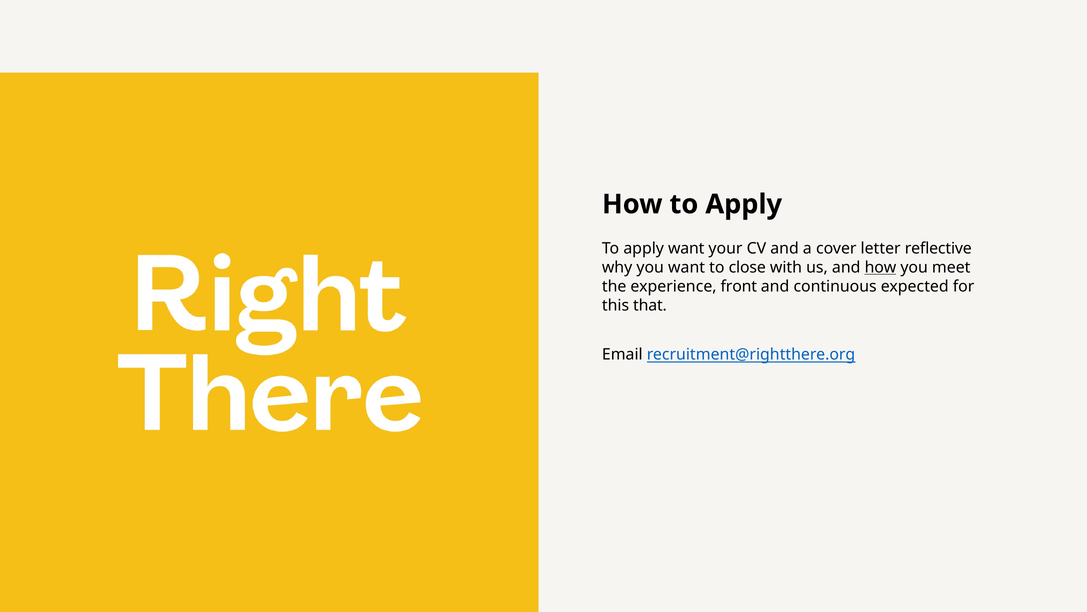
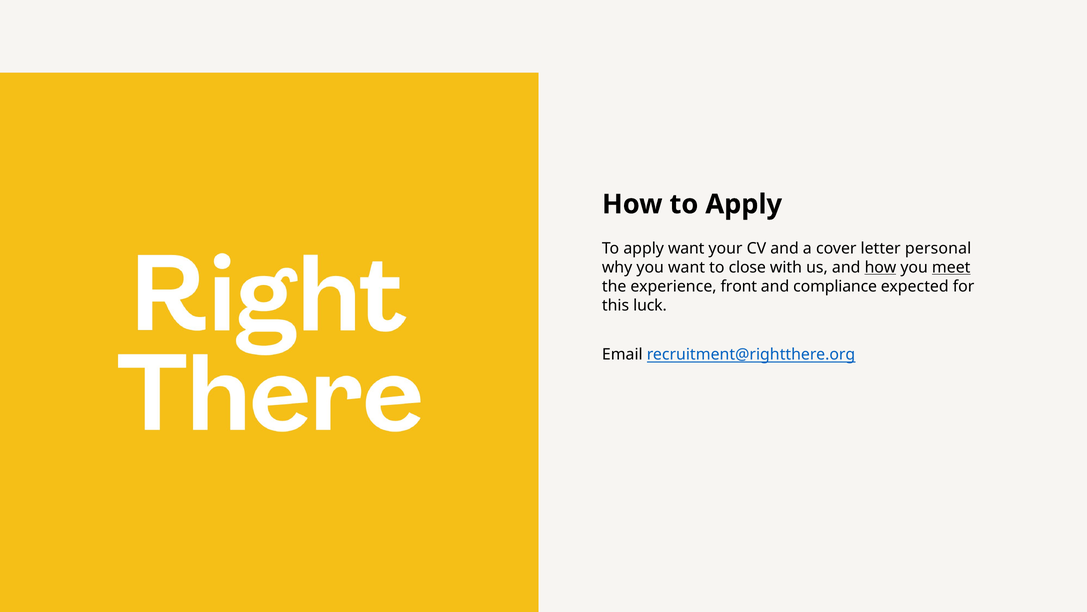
reflective: reflective -> personal (938, 248)
meet underline: none -> present (951, 267)
continuous: continuous -> compliance (835, 286)
that: that -> luck (650, 305)
